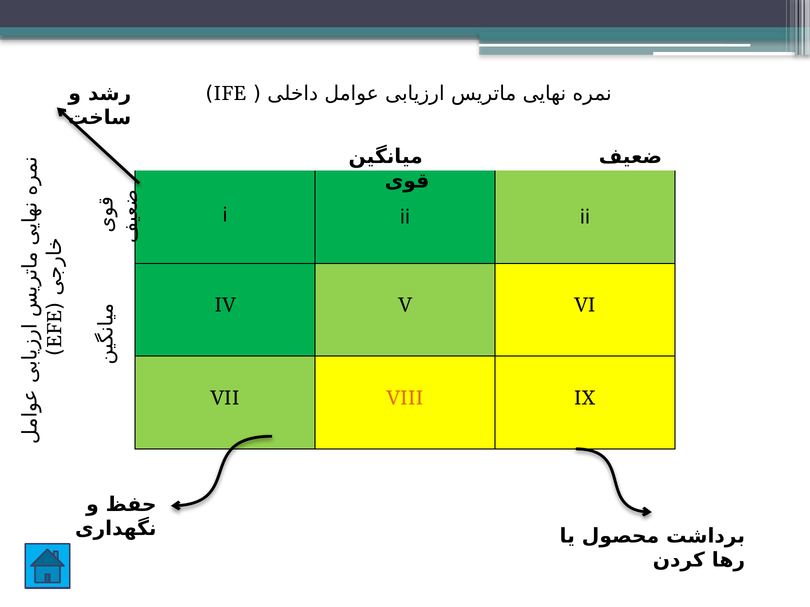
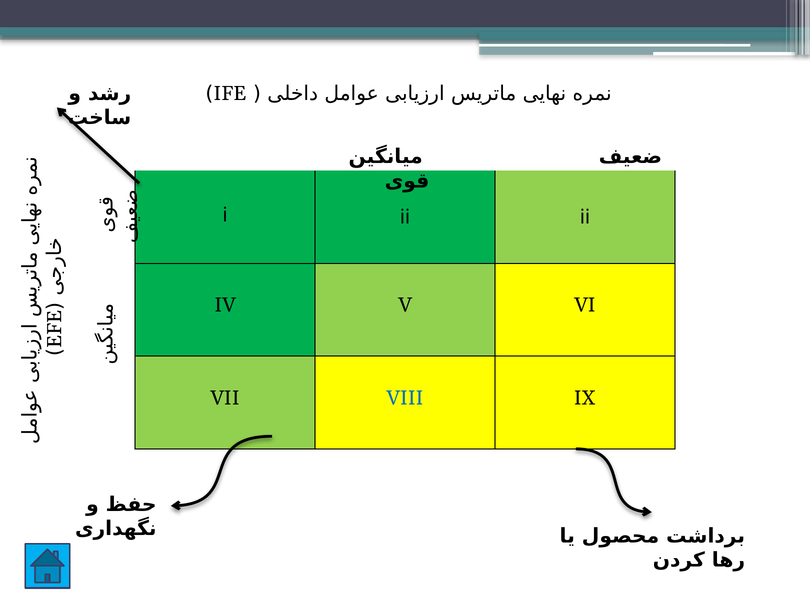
VIII colour: orange -> blue (405, 398)
